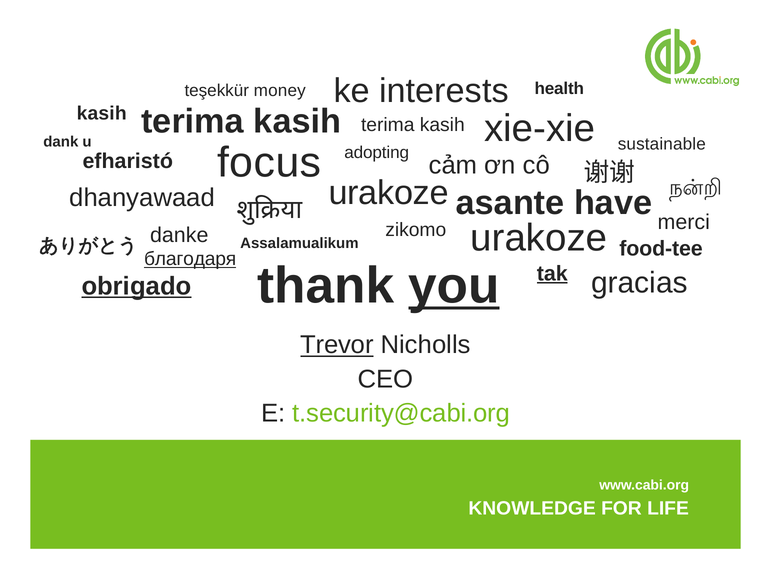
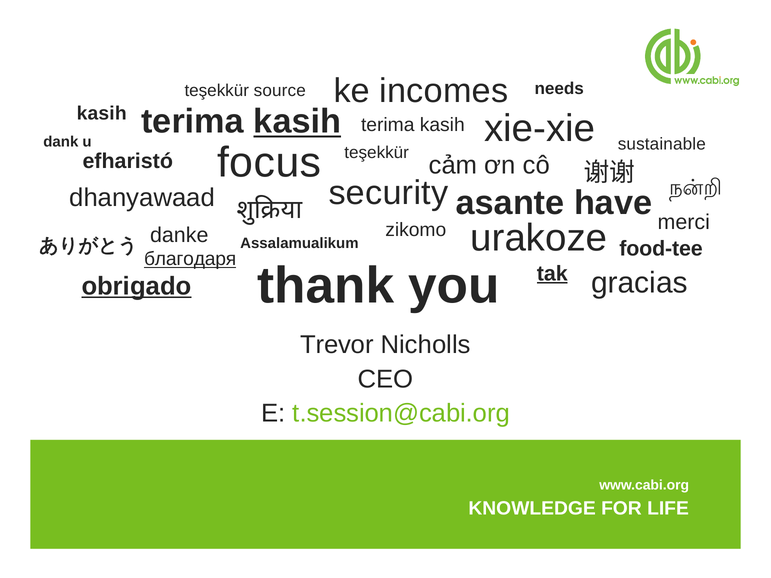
interests: interests -> incomes (444, 91)
health: health -> needs (559, 89)
money: money -> source (280, 91)
kasih underline: none -> present (297, 122)
adopting: adopting -> teşekkür (377, 152)
urakoze: urakoze -> security (388, 193)
you underline: present -> none (454, 286)
Trevor underline: present -> none (337, 345)
t.security@cabi.org: t.security@cabi.org -> t.session@cabi.org (401, 413)
